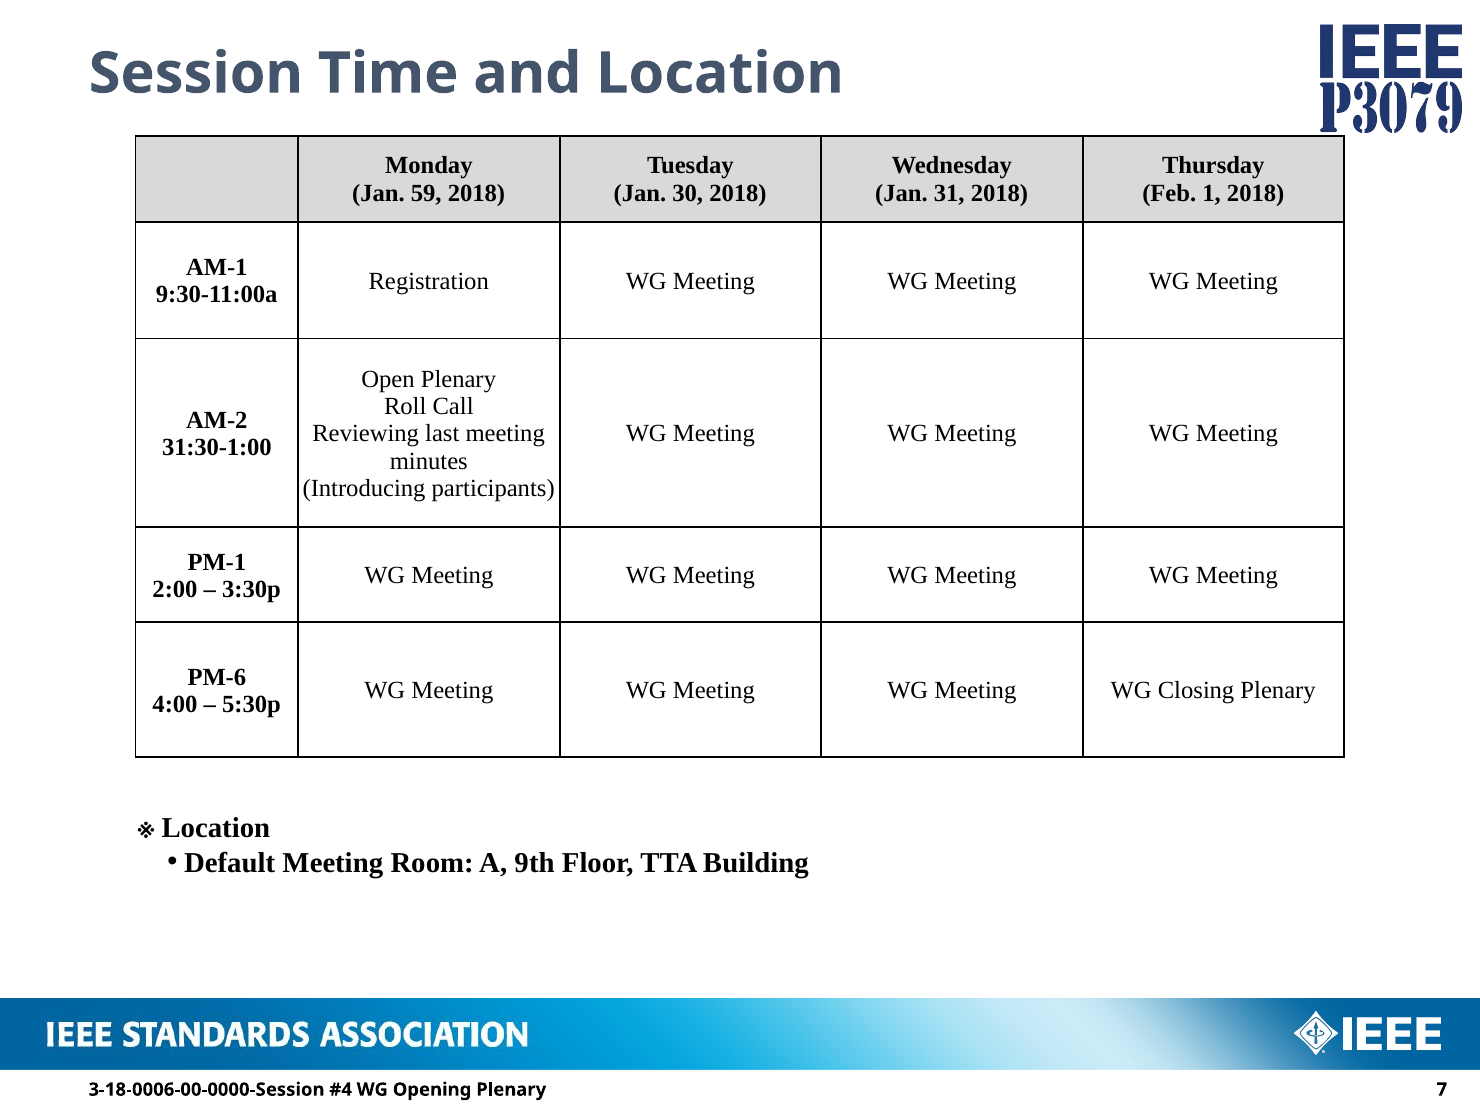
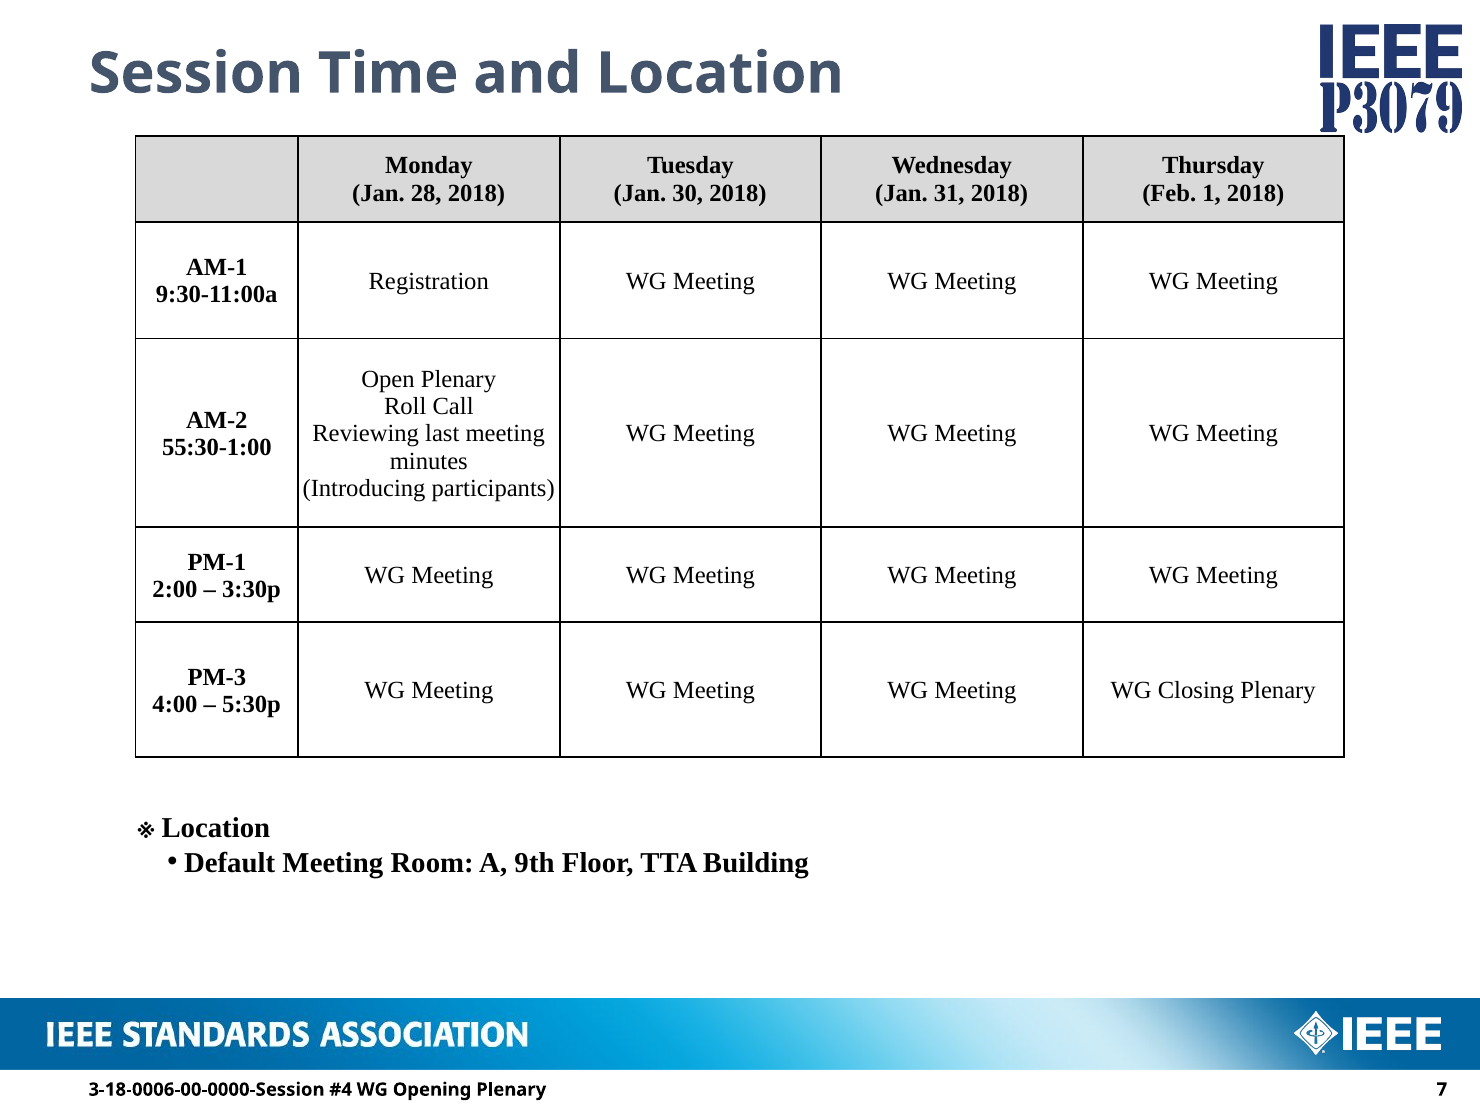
59: 59 -> 28 (426, 193)
31:30-1:00: 31:30-1:00 -> 55:30-1:00 (217, 447)
PM-6: PM-6 -> PM-3 (217, 677)
